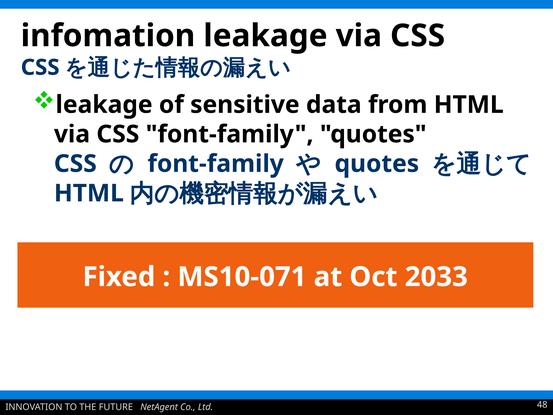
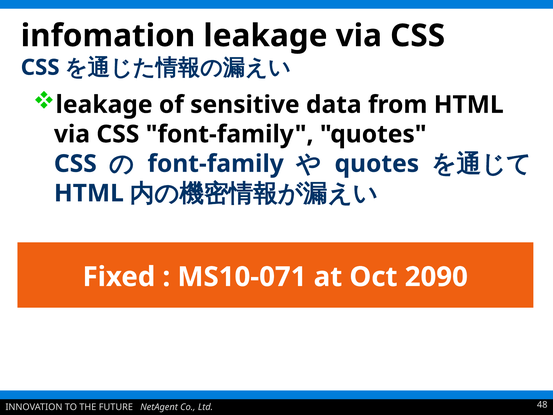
2033: 2033 -> 2090 (436, 277)
